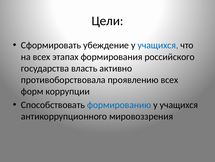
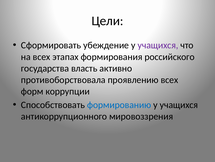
учащихся colour: blue -> purple (158, 45)
